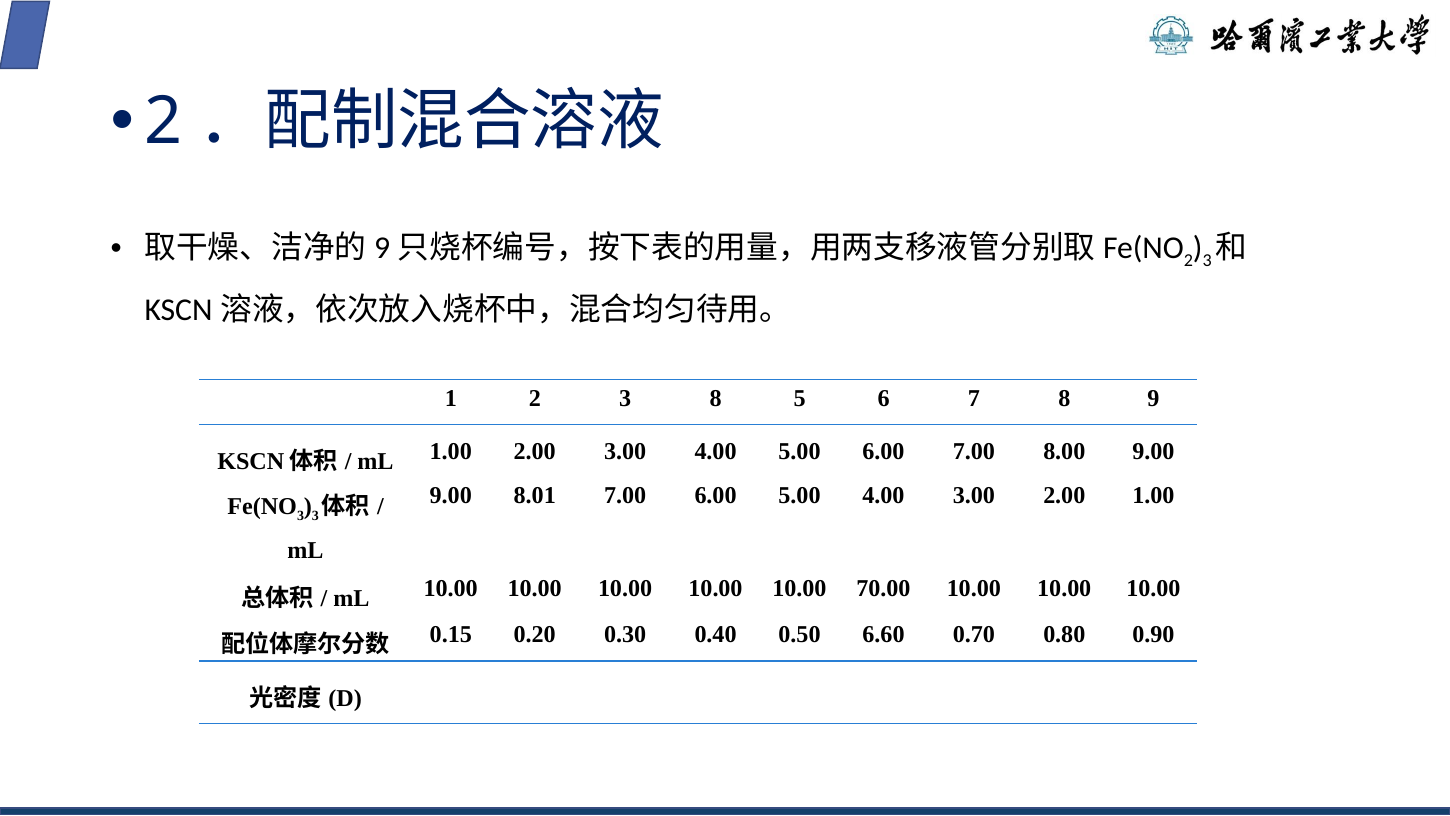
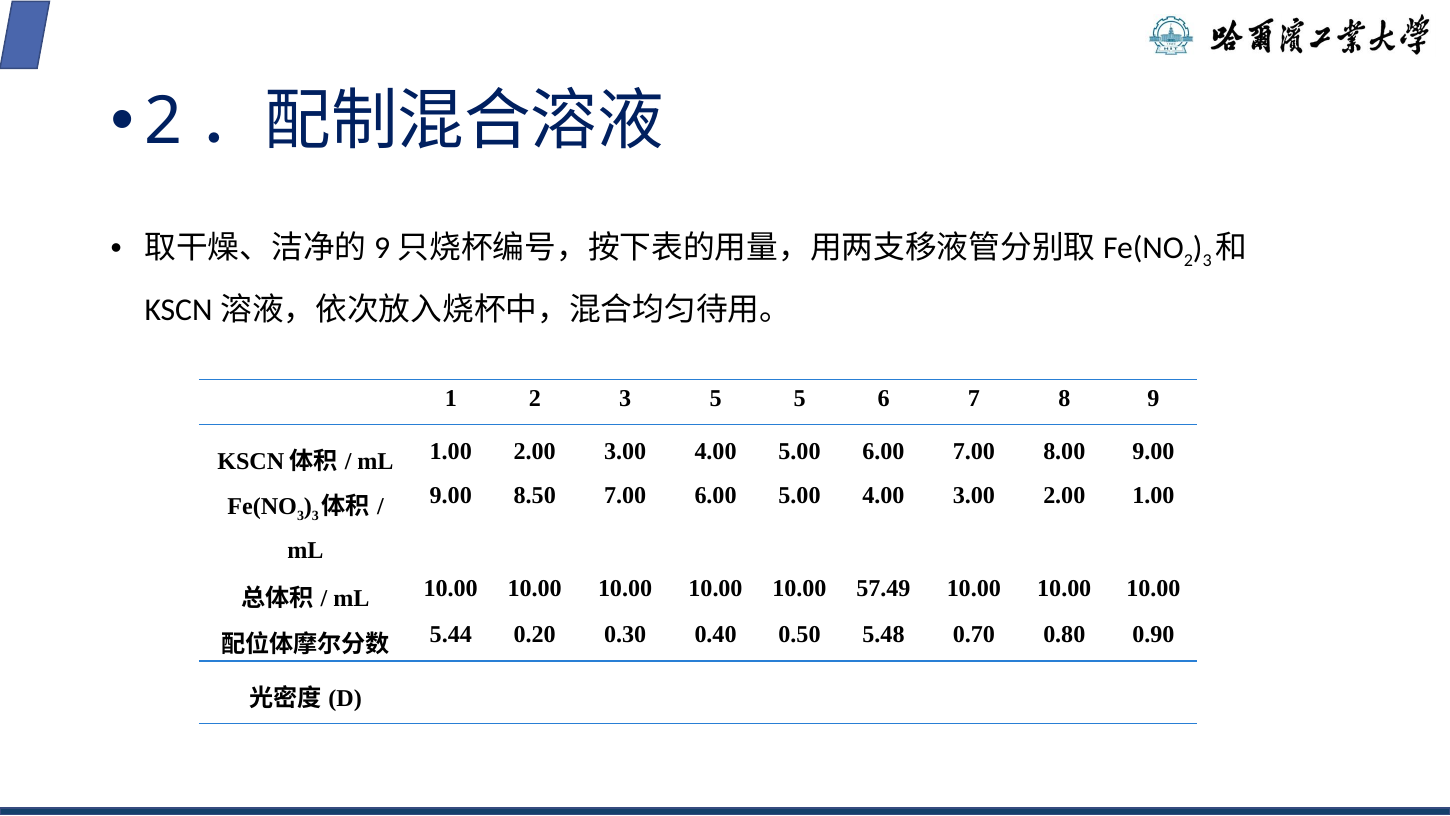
3 8: 8 -> 5 (716, 398)
8.01: 8.01 -> 8.50 (535, 495)
70.00: 70.00 -> 57.49 (883, 588)
0.15: 0.15 -> 5.44 (451, 634)
6.60: 6.60 -> 5.48 (884, 634)
